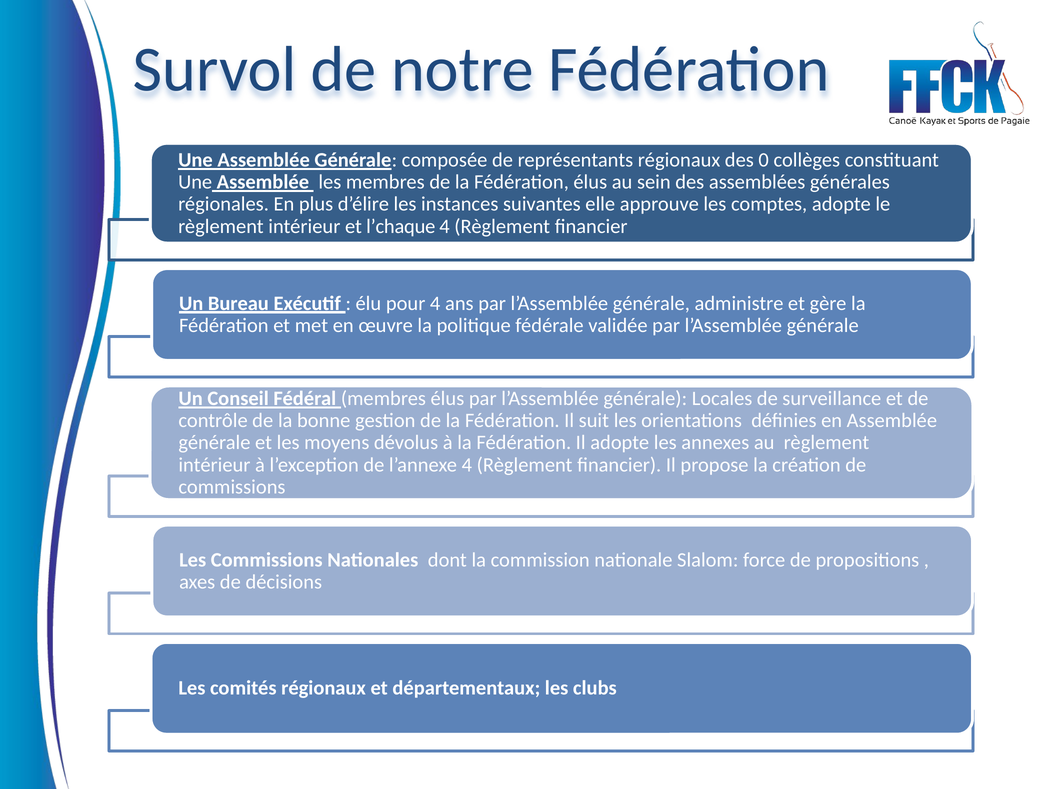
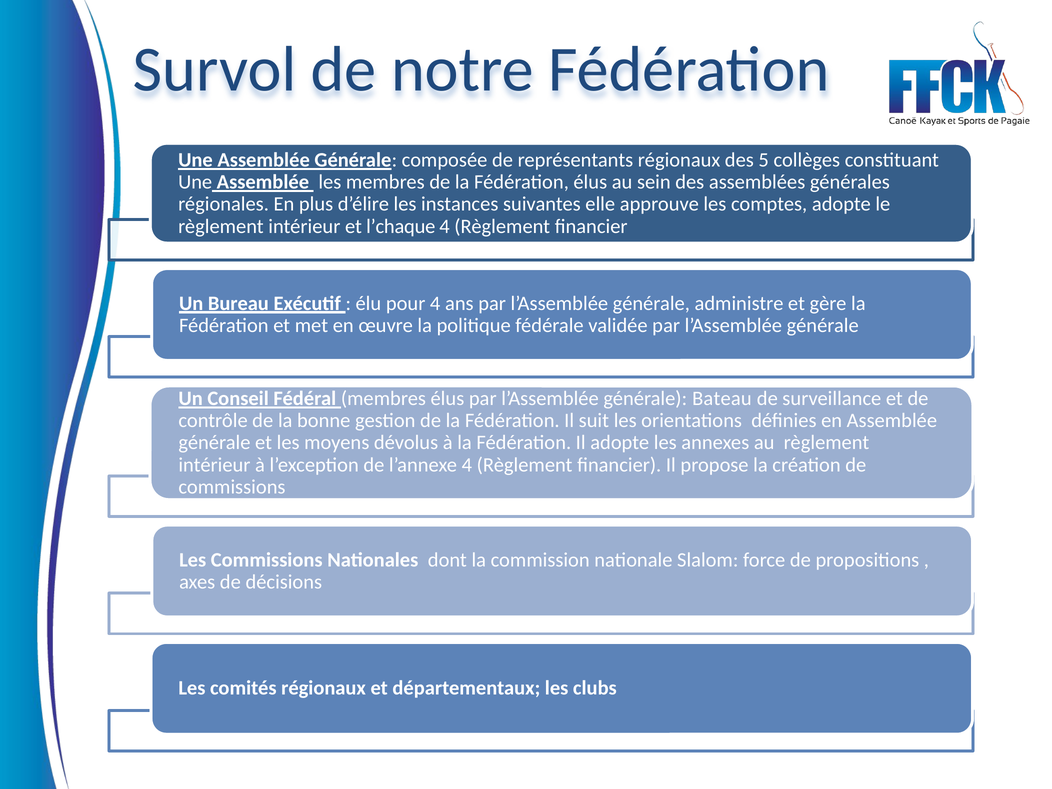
0: 0 -> 5 (764, 160)
Locales: Locales -> Bateau (722, 398)
